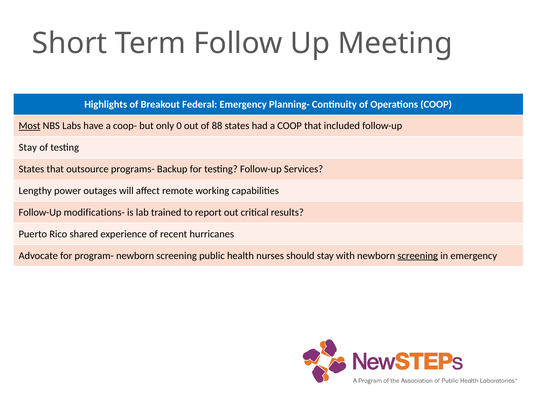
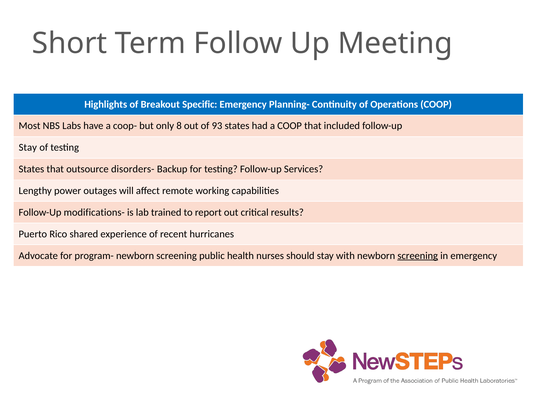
Federal: Federal -> Specific (200, 104)
Most underline: present -> none (30, 126)
0: 0 -> 8 (179, 126)
88: 88 -> 93 (217, 126)
programs-: programs- -> disorders- (133, 169)
